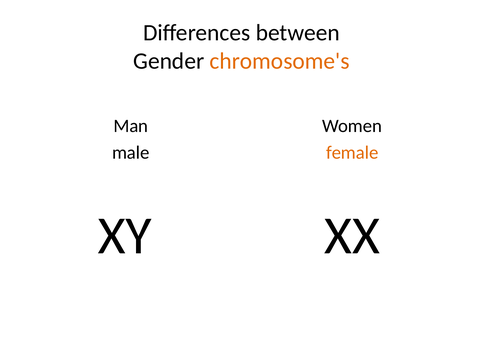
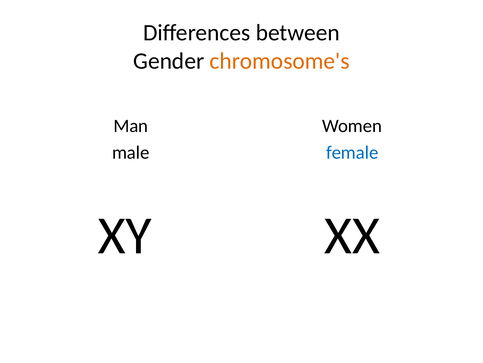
female colour: orange -> blue (352, 152)
